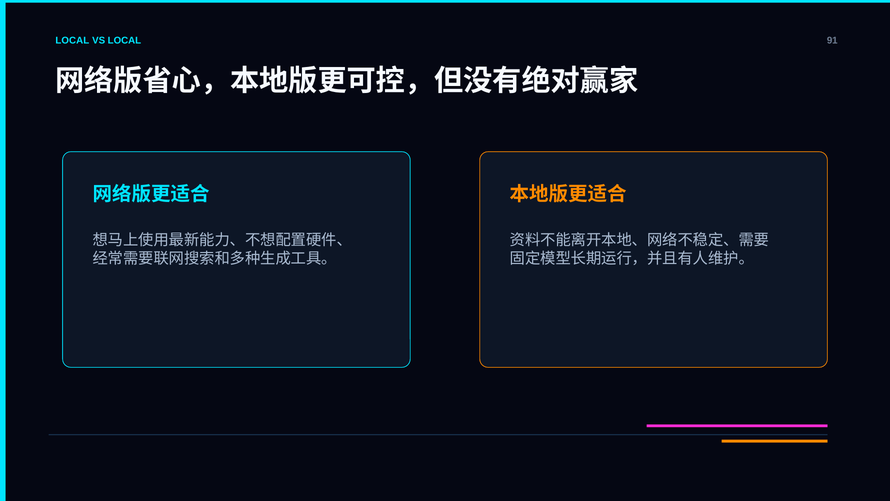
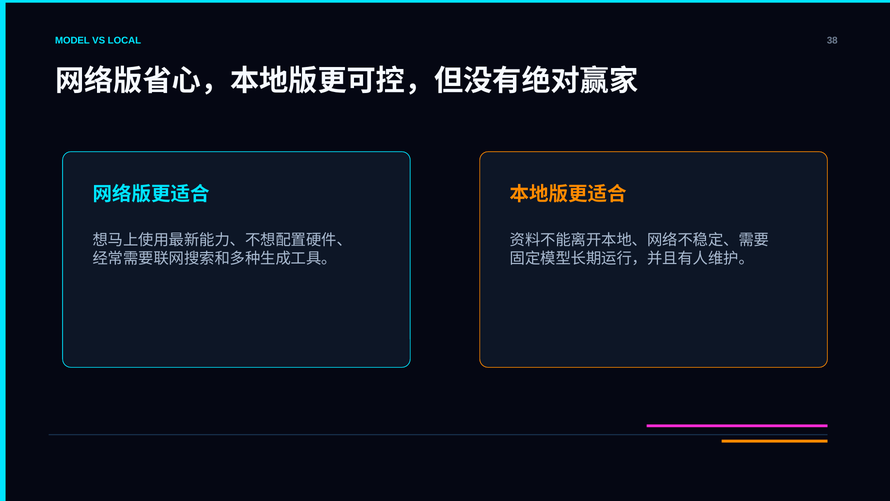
LOCAL: LOCAL -> MODEL (72, 40)
91: 91 -> 38 (832, 40)
